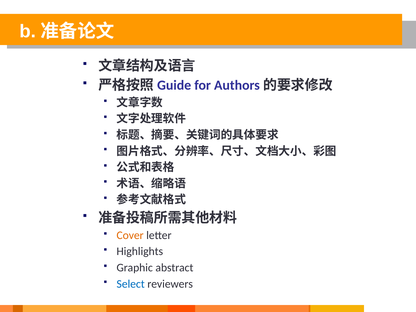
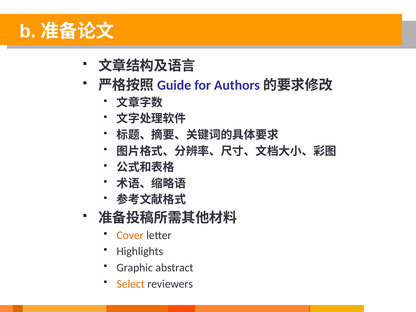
Select colour: blue -> orange (131, 284)
